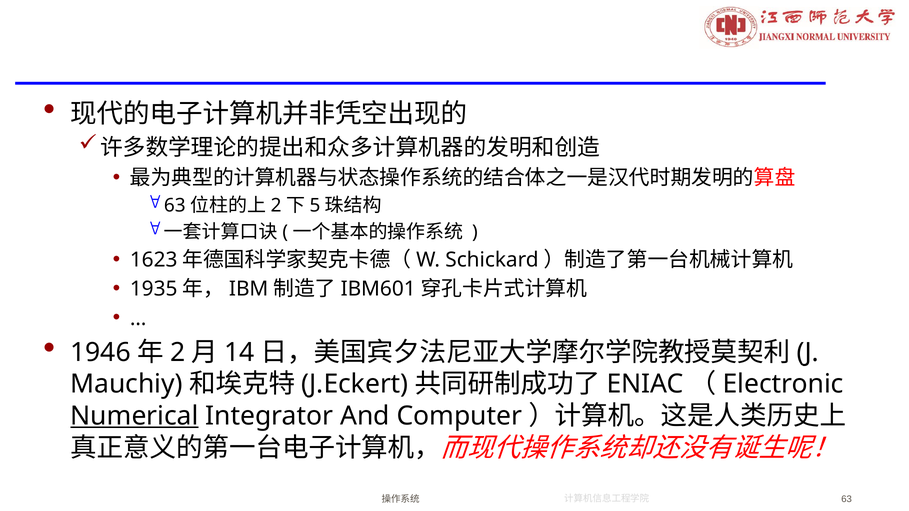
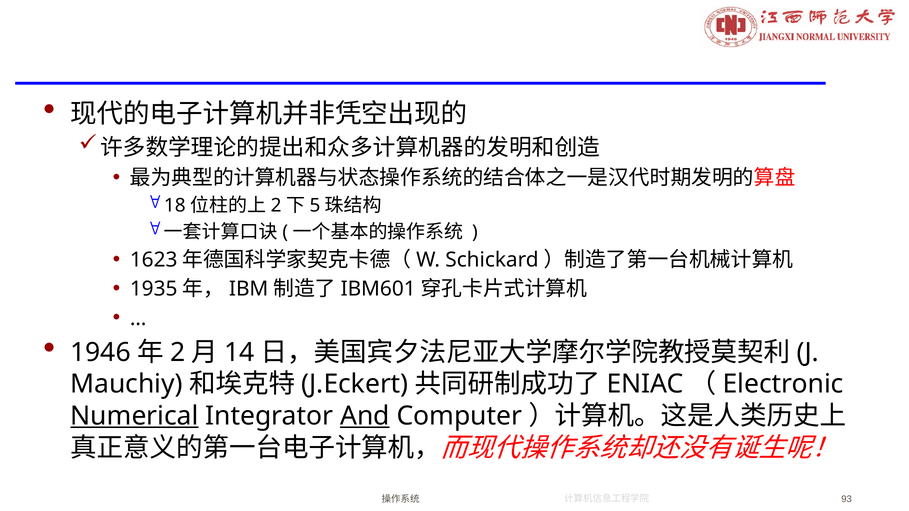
63: 63 -> 18 (175, 205)
And underline: none -> present (365, 416)
63: 63 -> 93 (847, 500)
